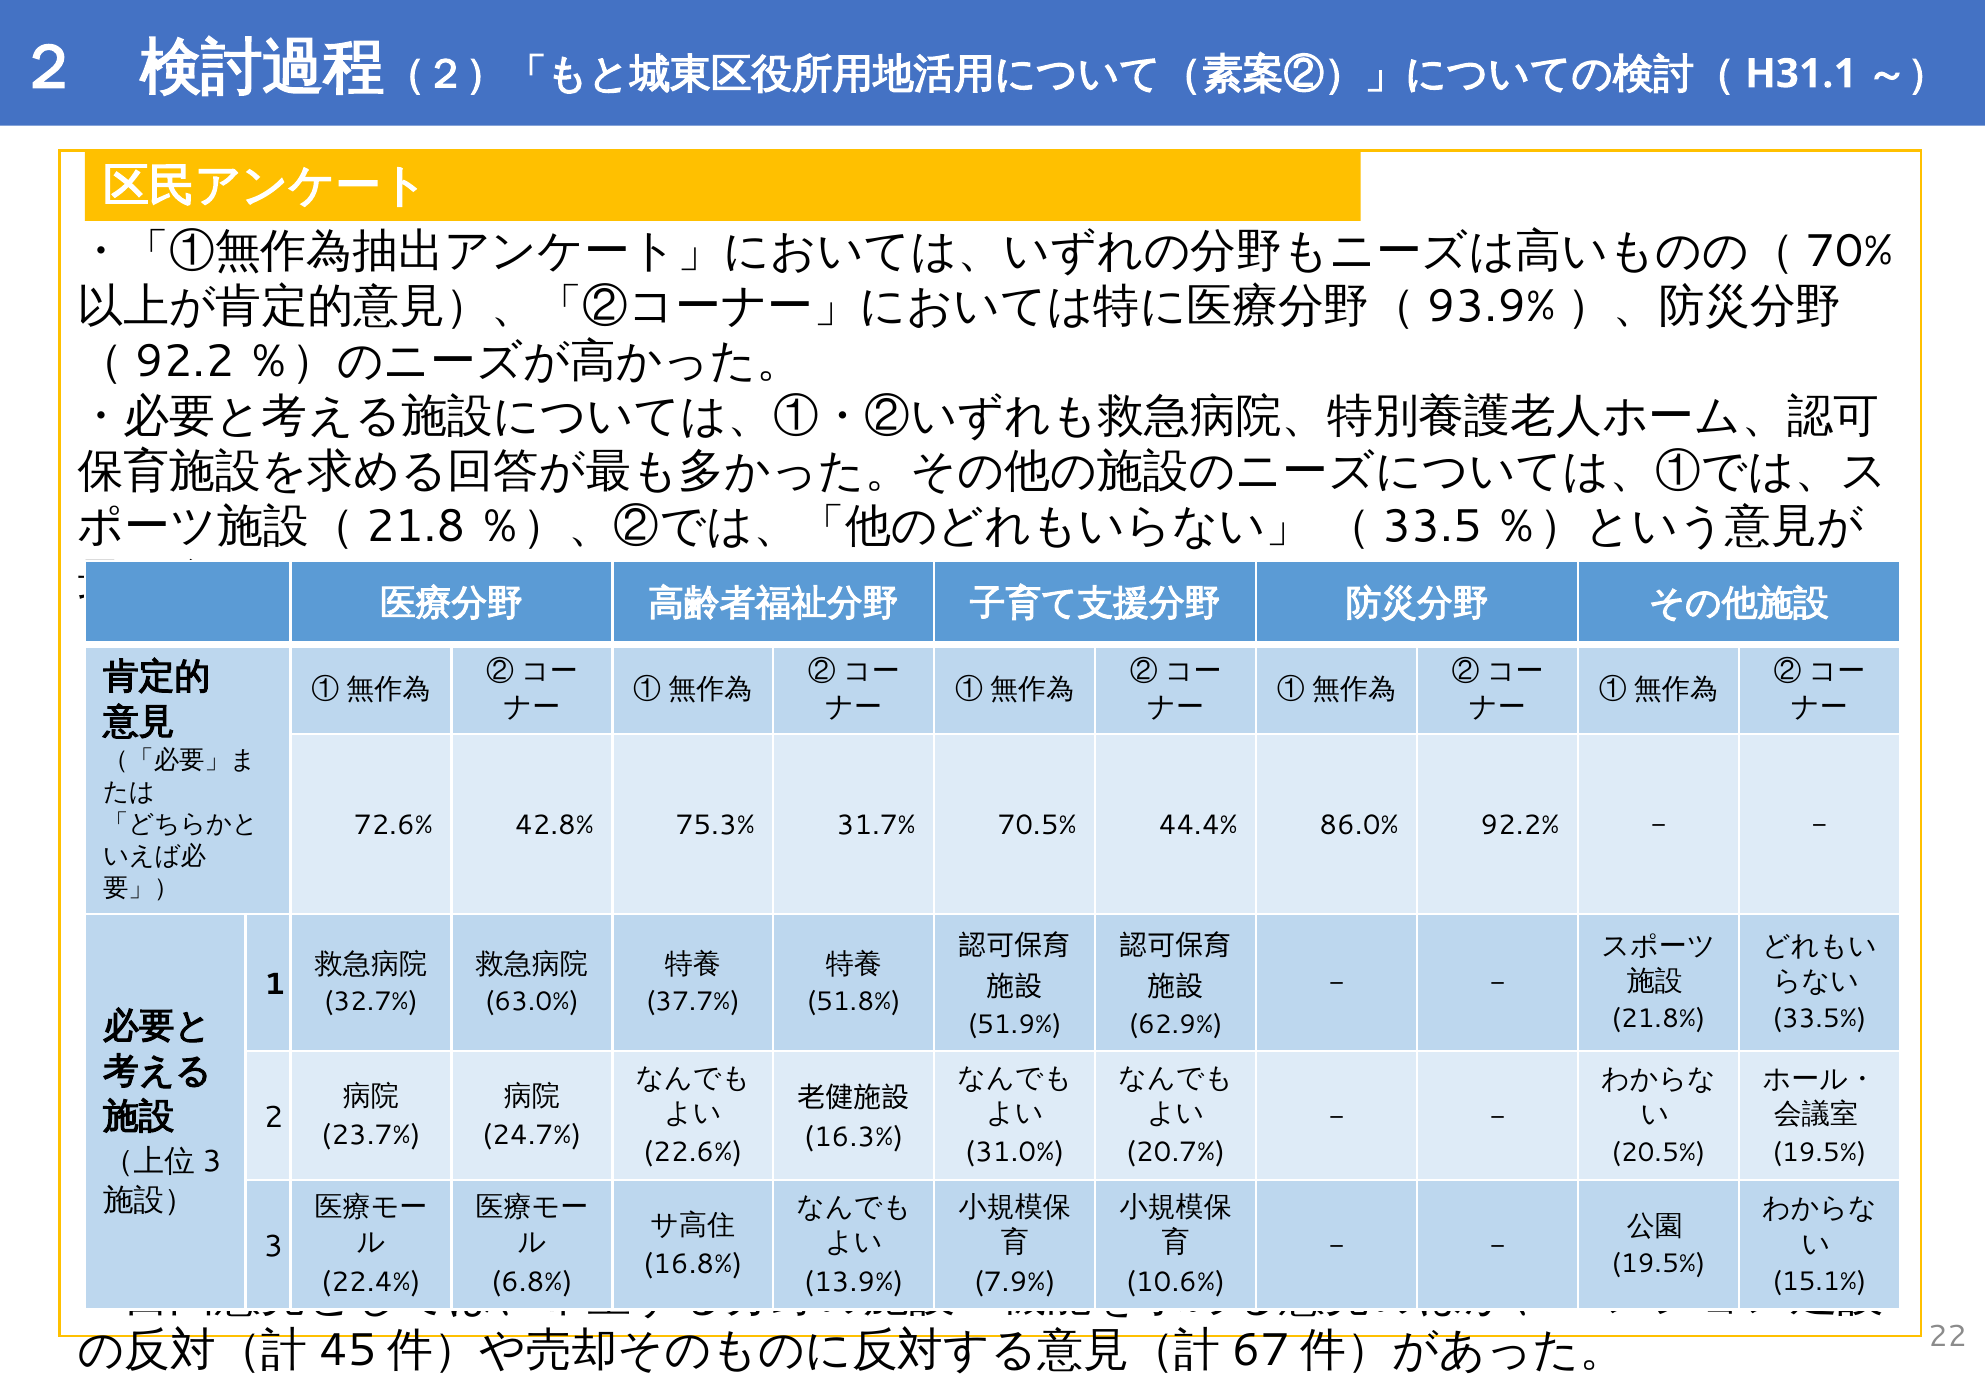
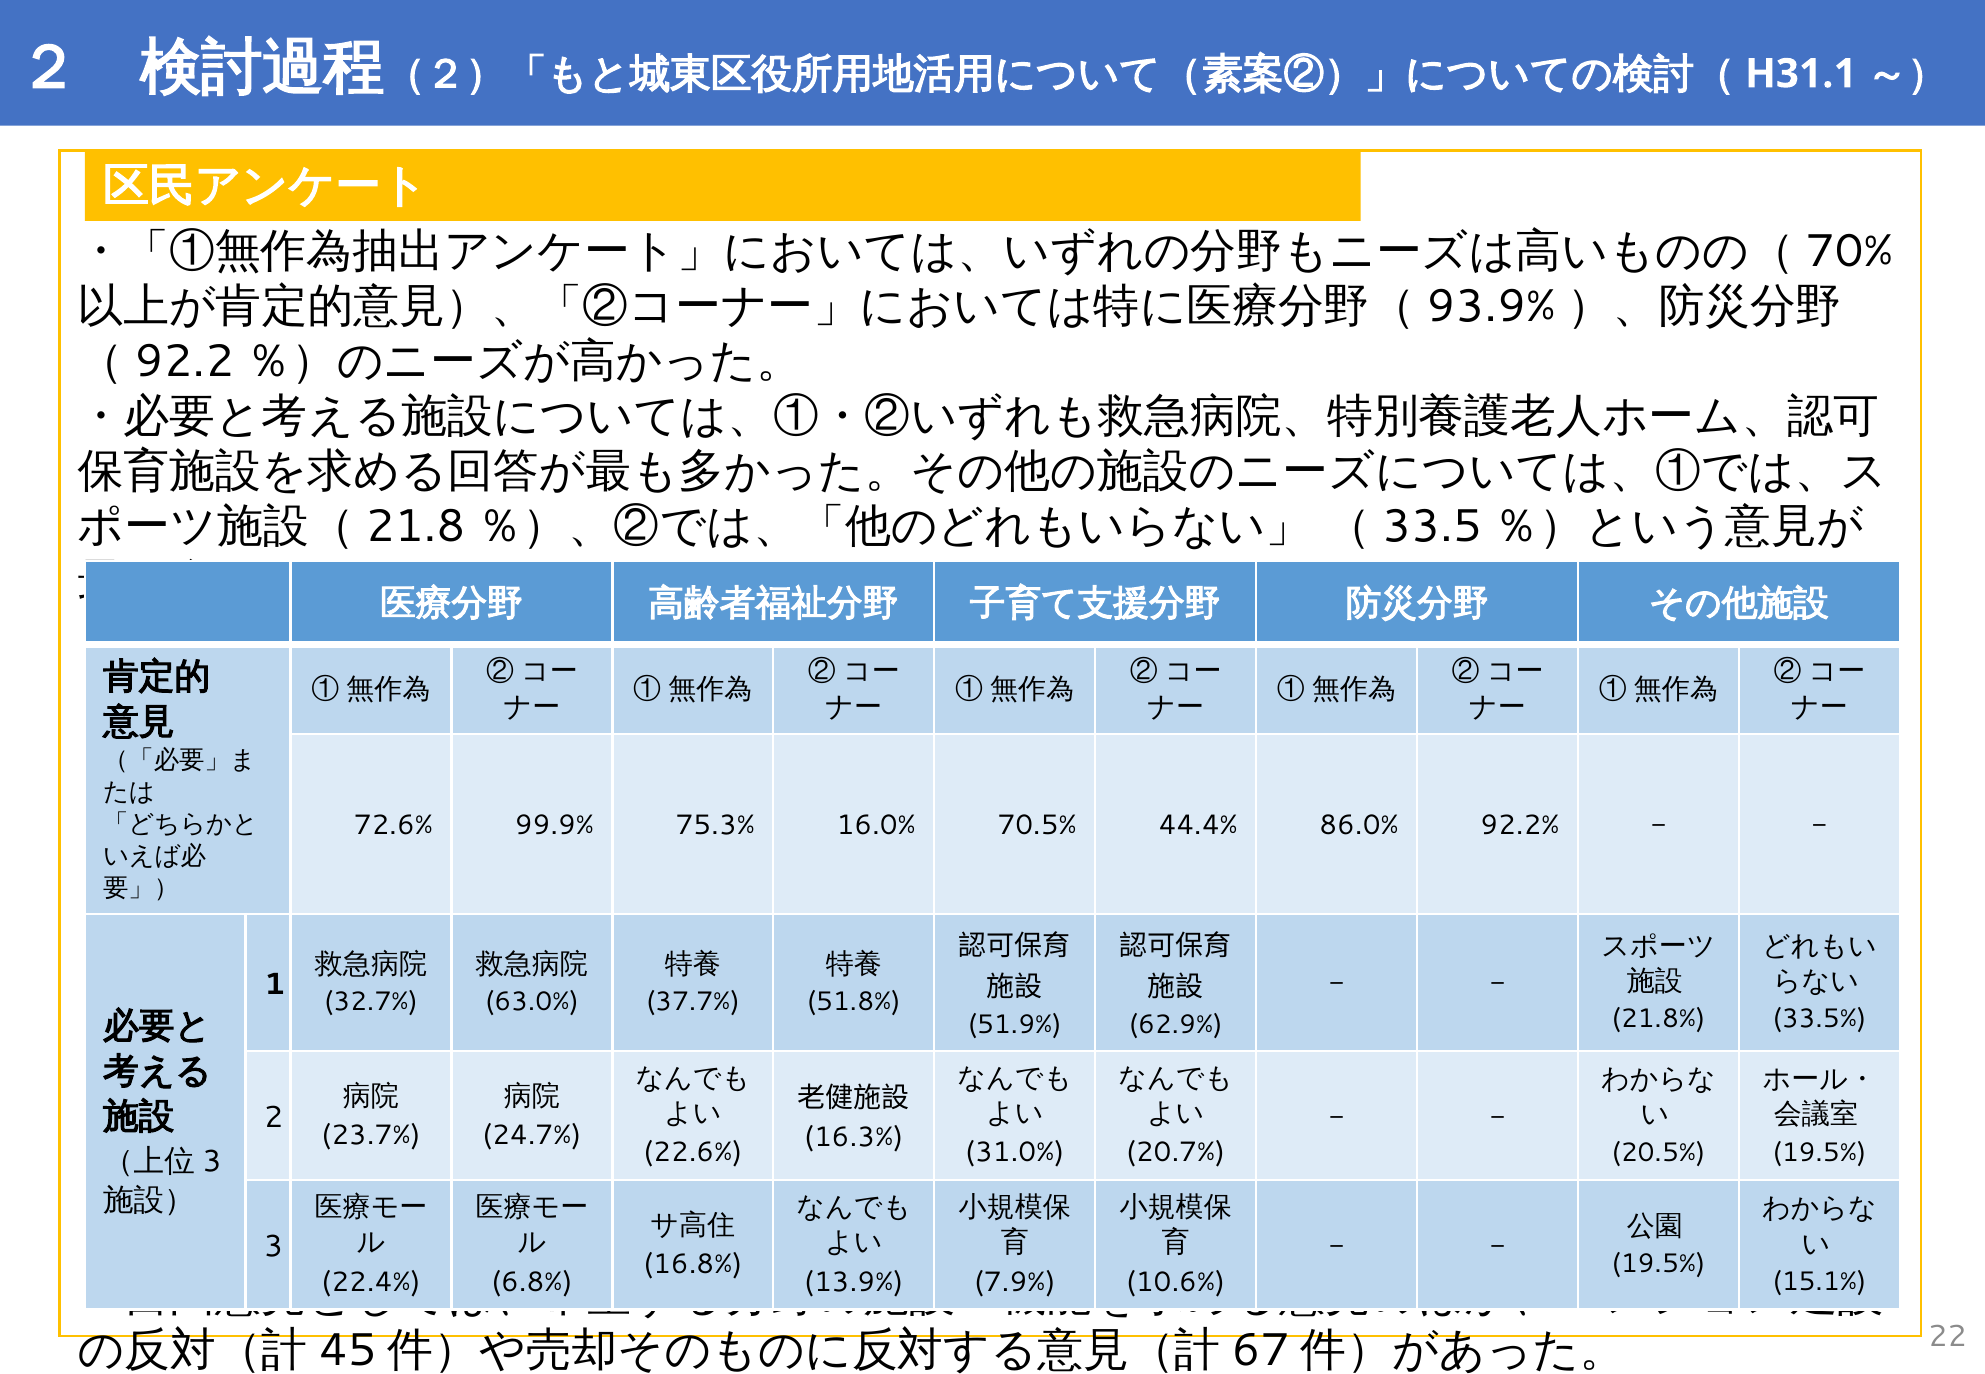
42.8%: 42.8% -> 99.9% (554, 825)
31.7%: 31.7% -> 16.0% (876, 825)
